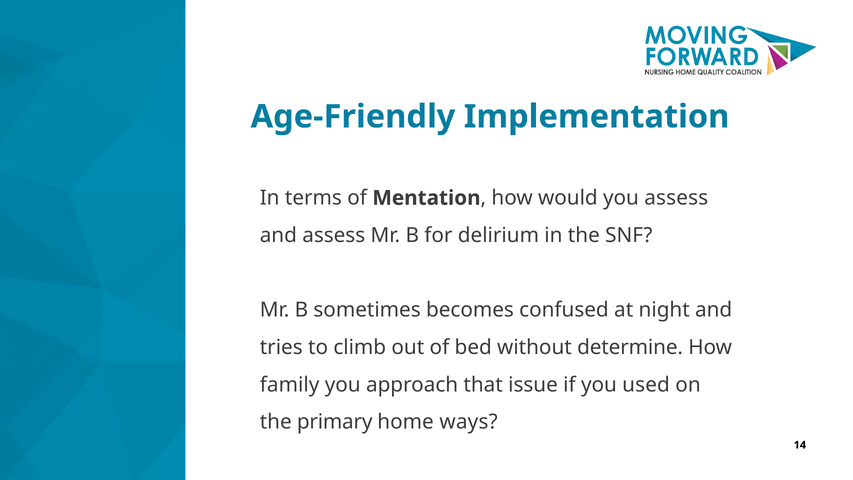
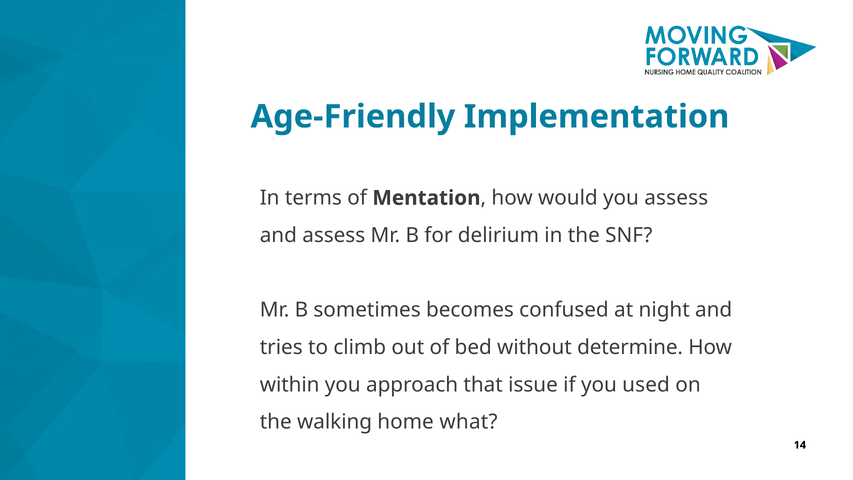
family: family -> within (290, 385)
primary: primary -> walking (335, 422)
ways: ways -> what (469, 422)
